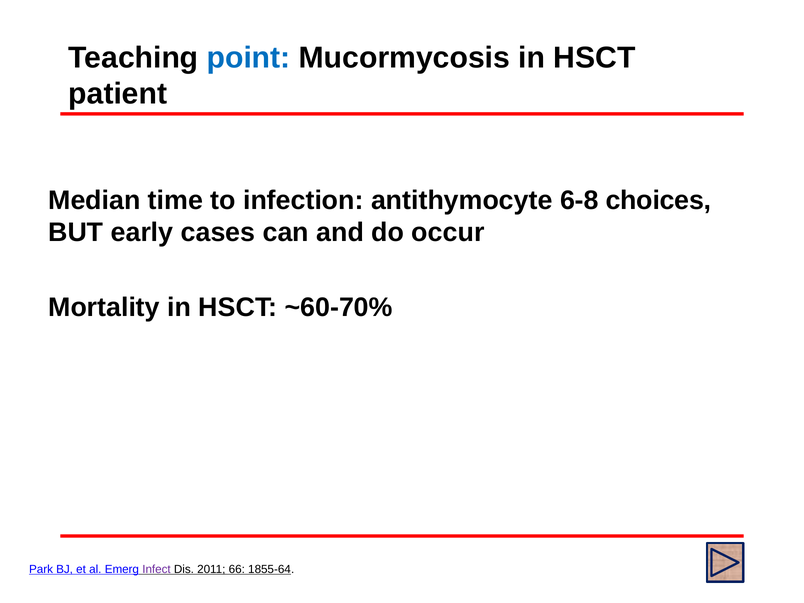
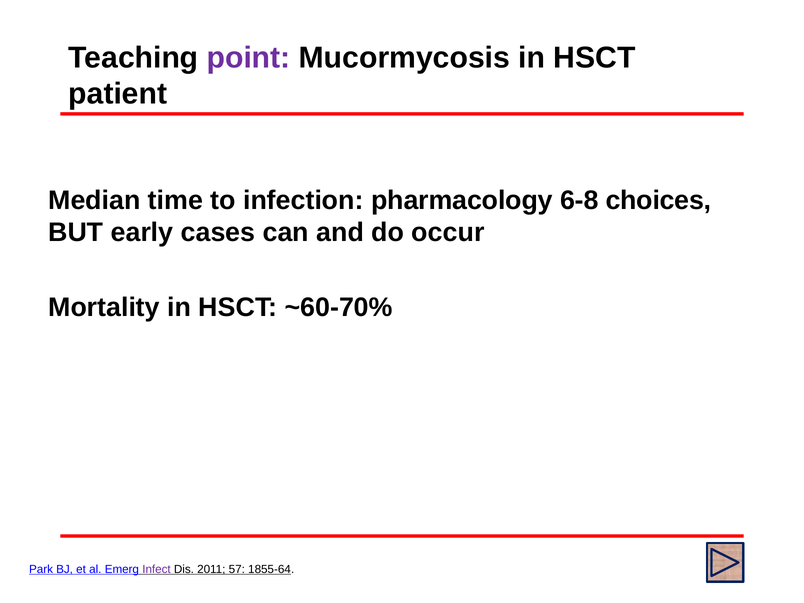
point colour: blue -> purple (249, 58)
antithymocyte: antithymocyte -> pharmacology (462, 200)
66: 66 -> 57 (237, 569)
